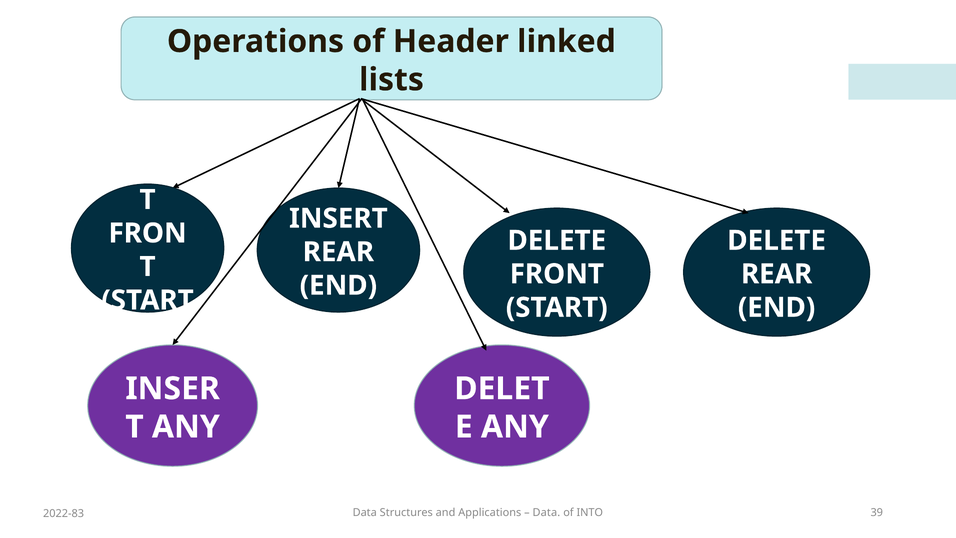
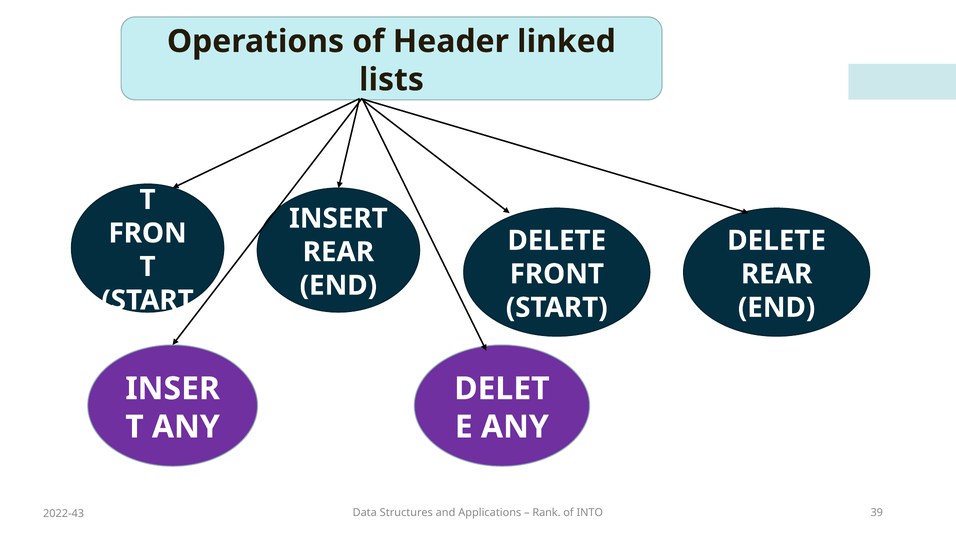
Data: Data -> Rank (547, 513)
2022-83: 2022-83 -> 2022-43 (64, 513)
